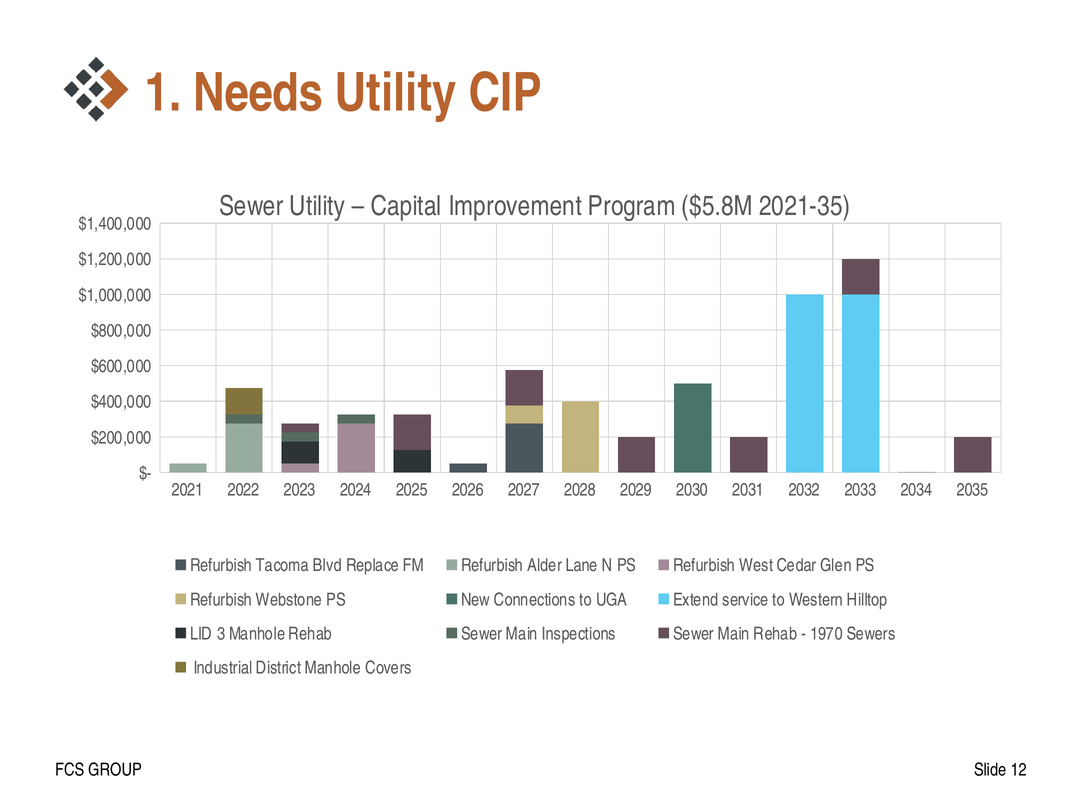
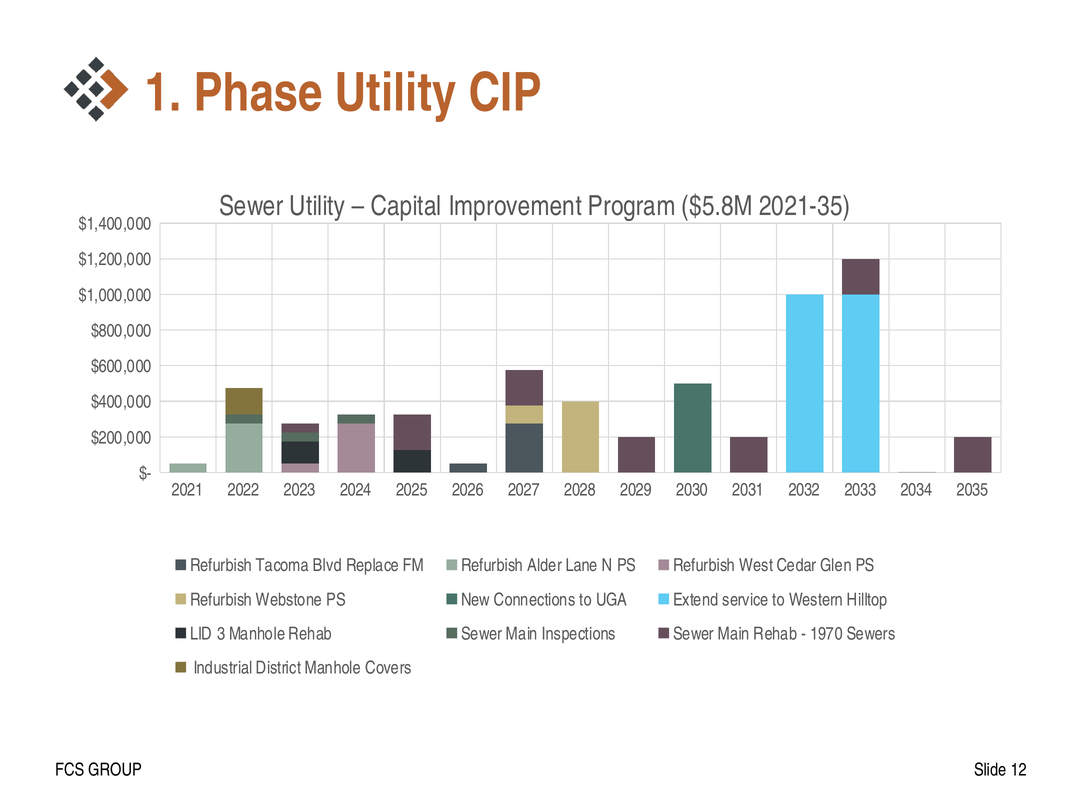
Needs: Needs -> Phase (258, 93)
